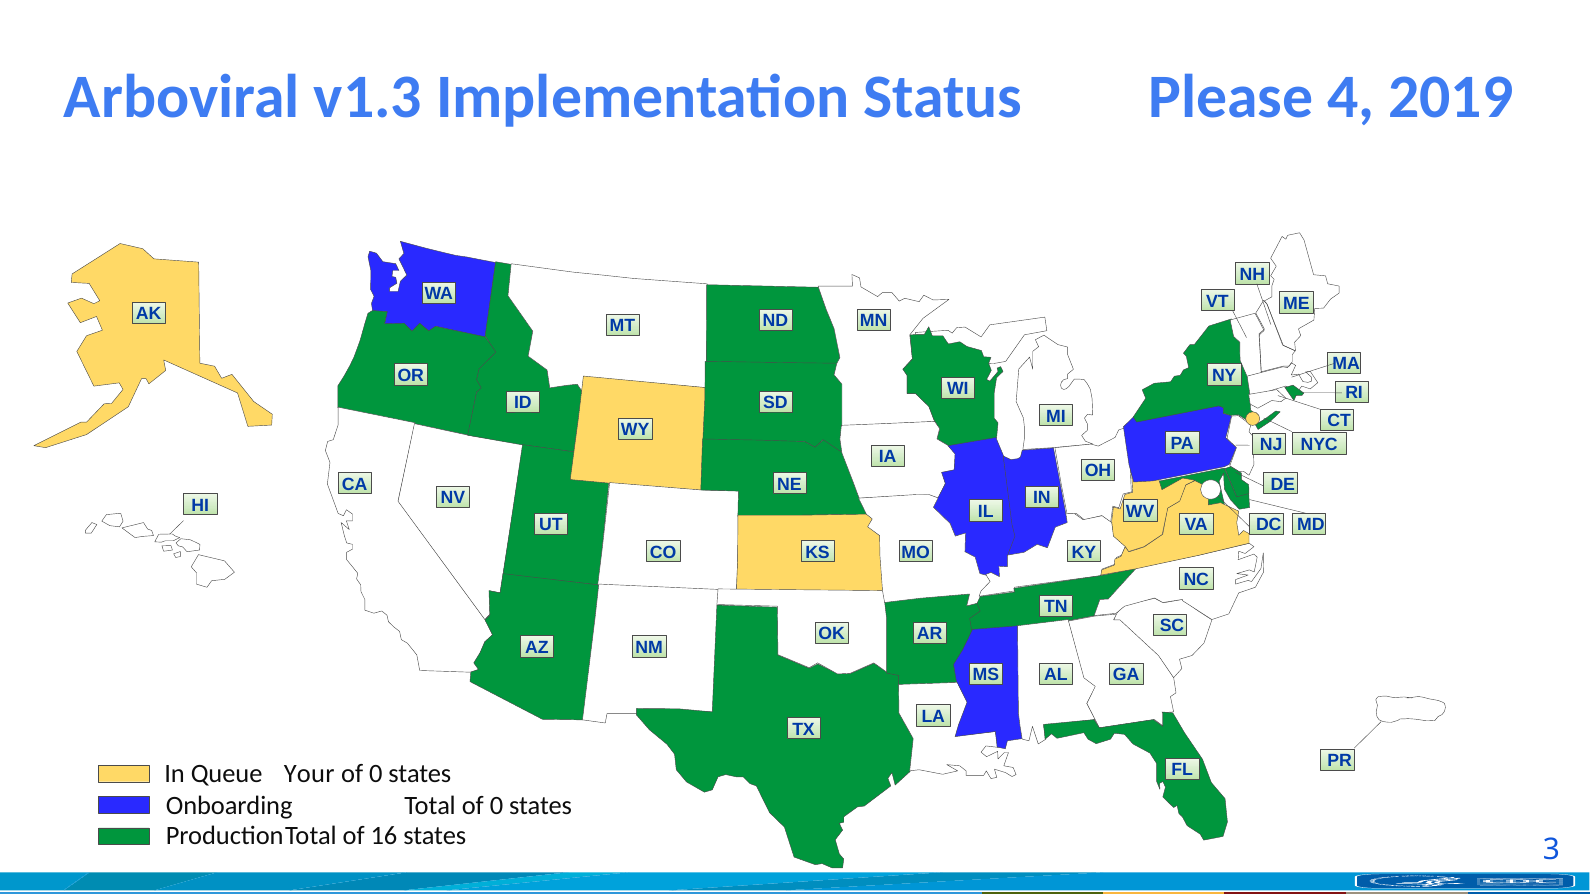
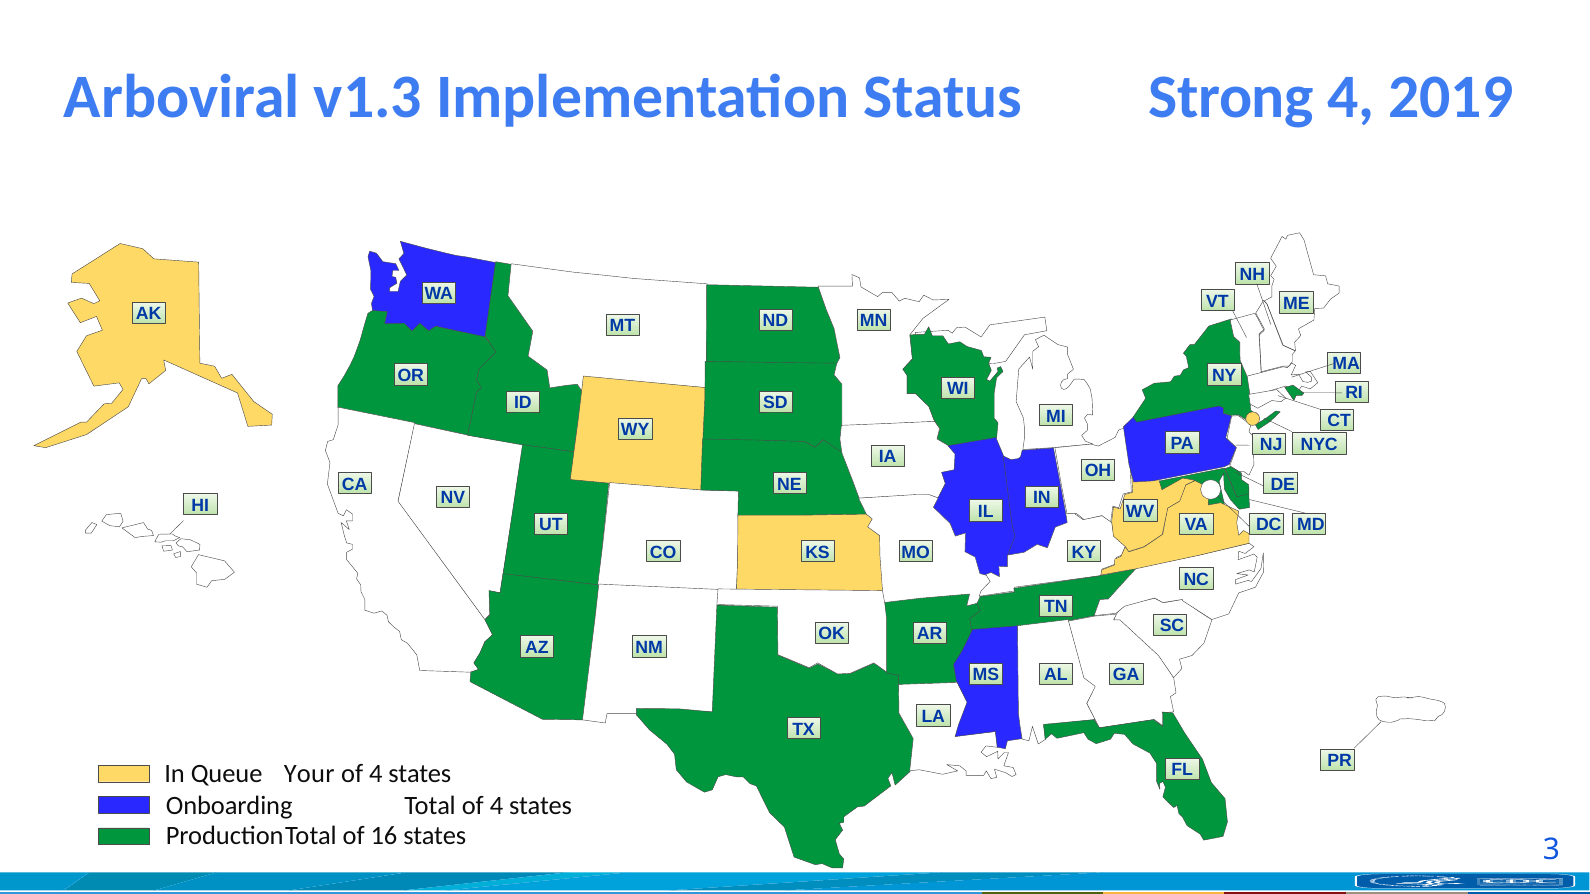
Please: Please -> Strong (1231, 97)
0: 0 -> 4 (376, 774)
Total of 0: 0 -> 4 (497, 806)
